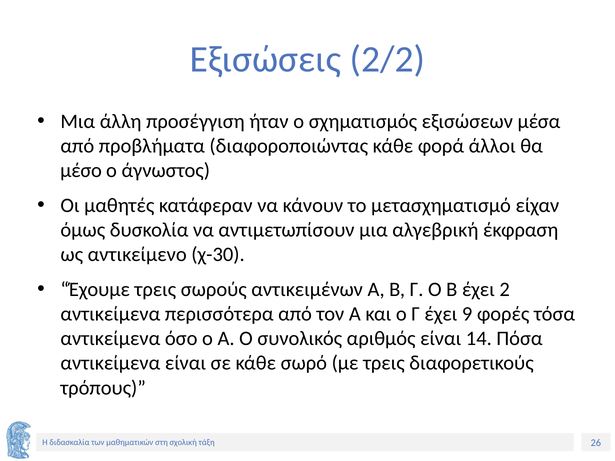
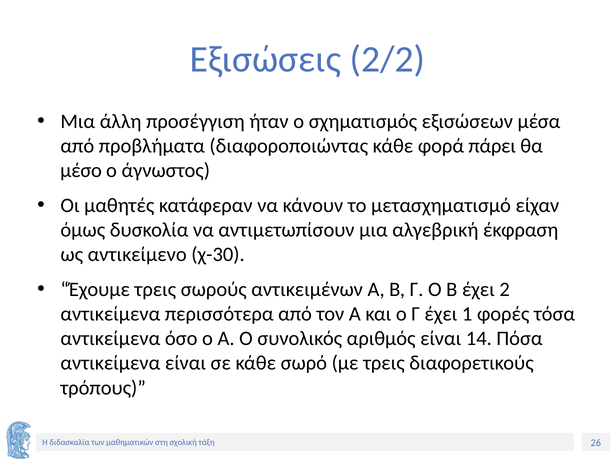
άλλοι: άλλοι -> πάρει (492, 146)
9: 9 -> 1 (467, 314)
